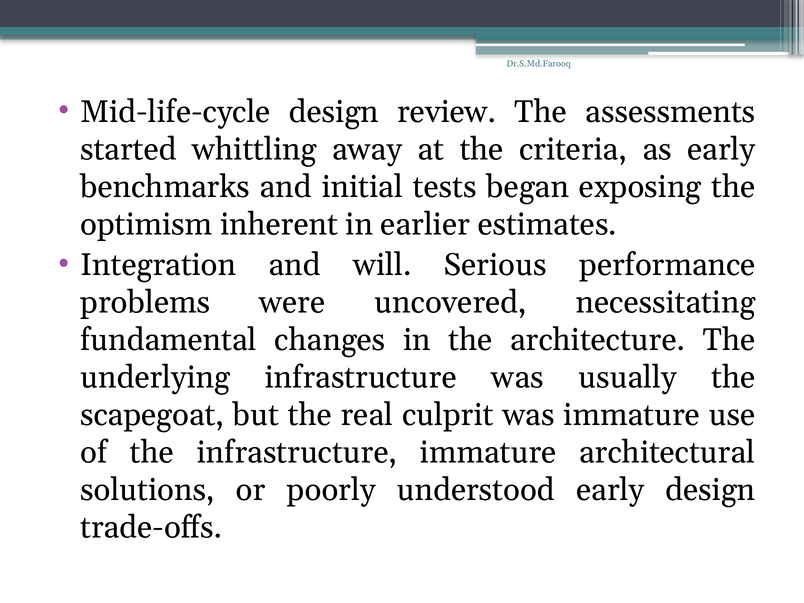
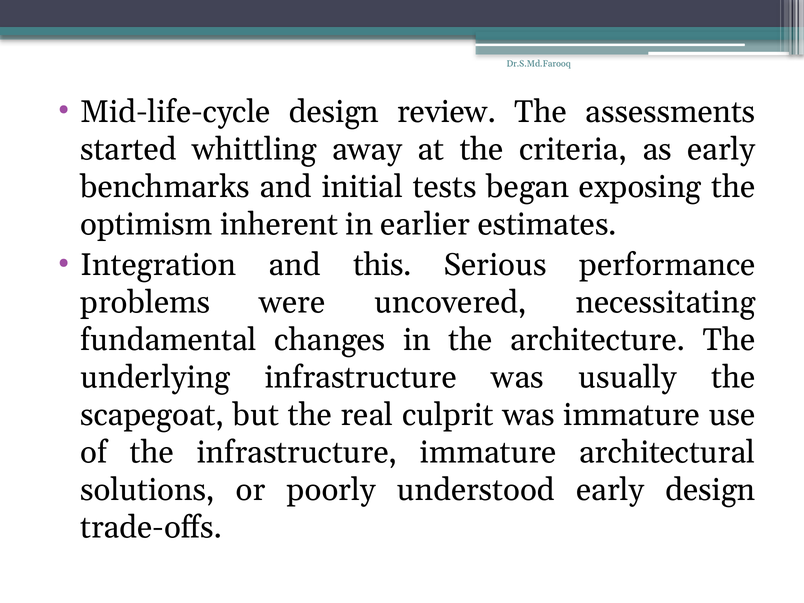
will: will -> this (382, 265)
